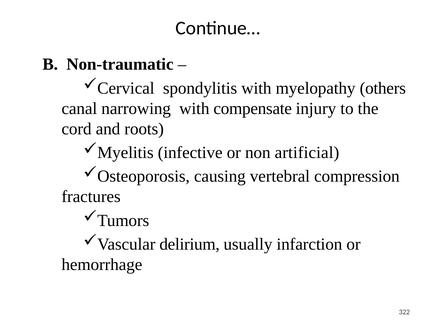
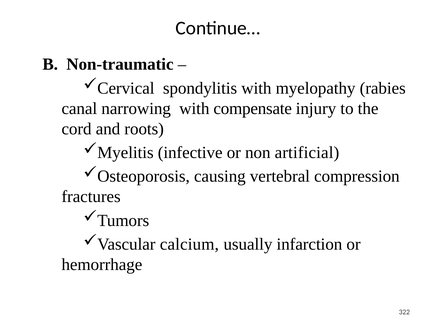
others: others -> rabies (383, 88)
delirium: delirium -> calcium (189, 244)
